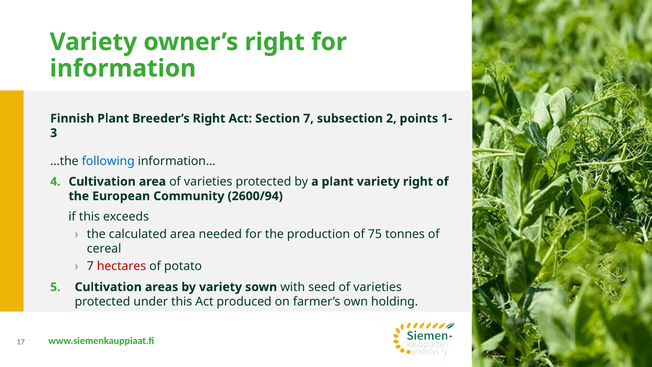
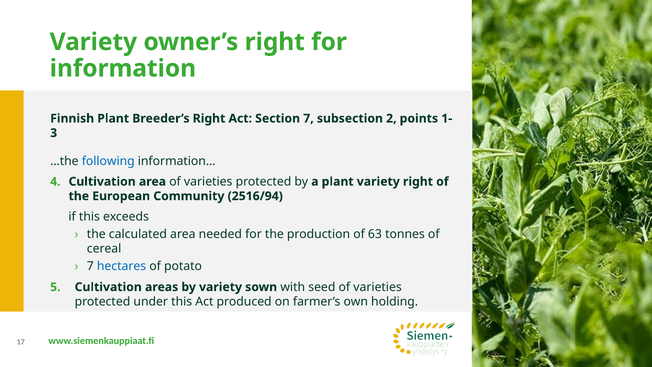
2600/94: 2600/94 -> 2516/94 (255, 196)
75: 75 -> 63 (375, 234)
hectares colour: red -> blue (122, 266)
